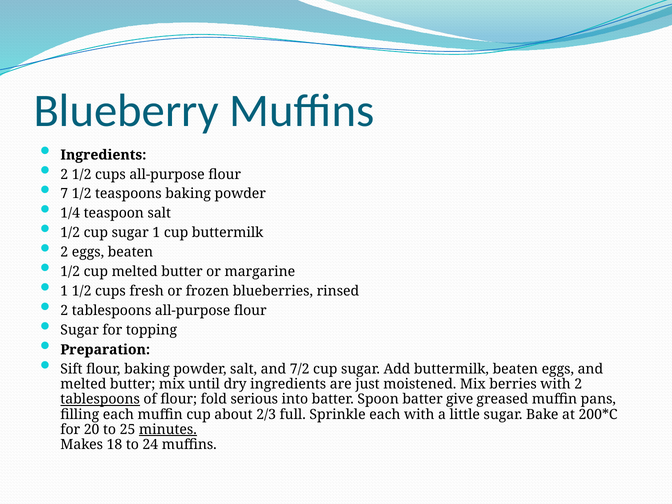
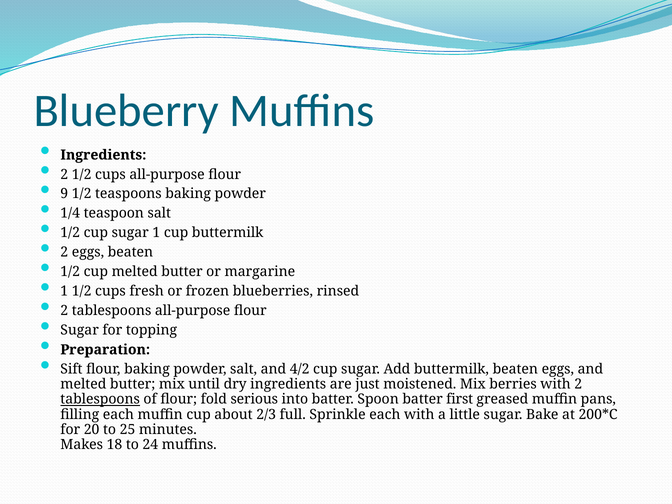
7: 7 -> 9 (64, 194)
7/2: 7/2 -> 4/2 (300, 369)
give: give -> first (460, 399)
minutes underline: present -> none (168, 430)
